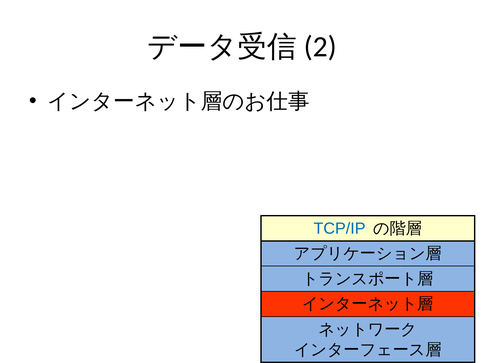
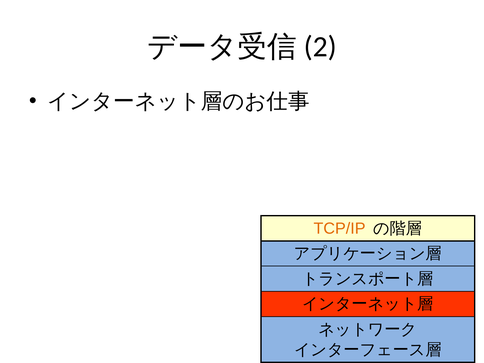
TCP/IP colour: blue -> orange (340, 228)
